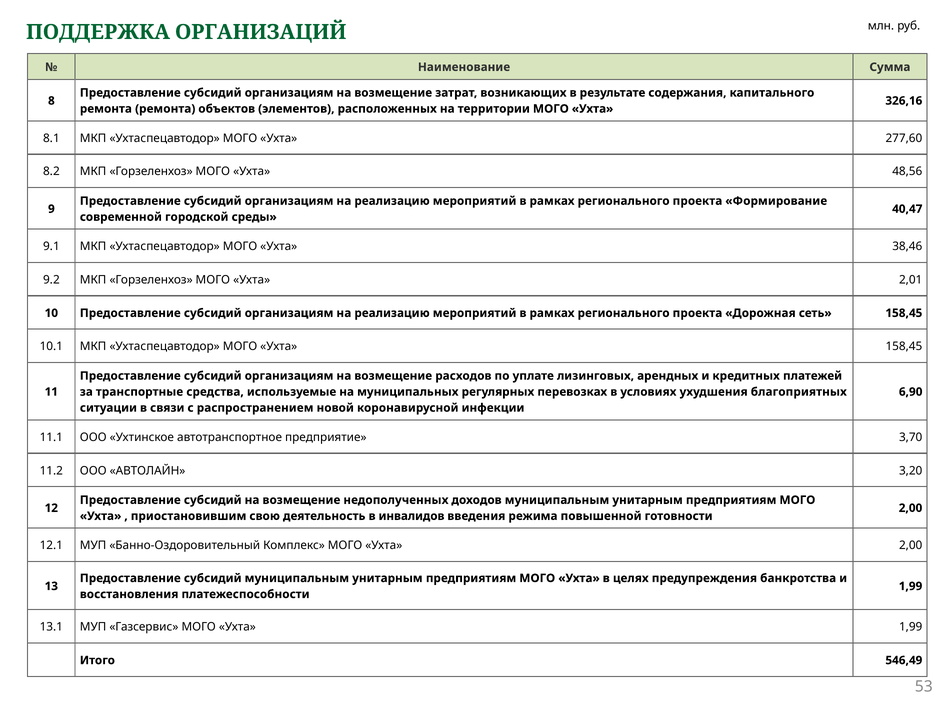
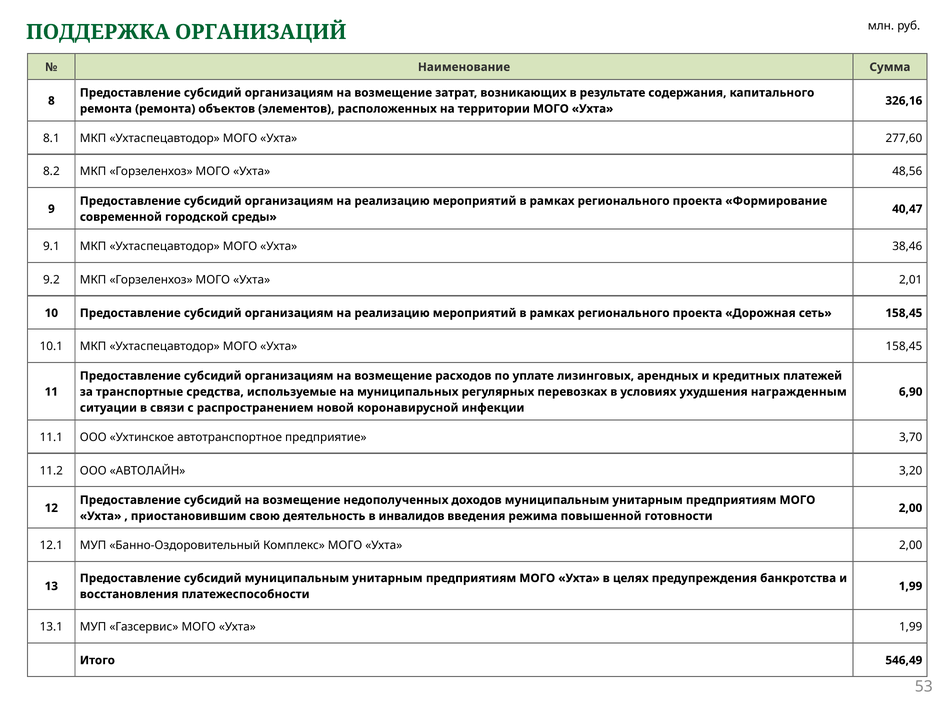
благоприятных: благоприятных -> награжденным (799, 392)
